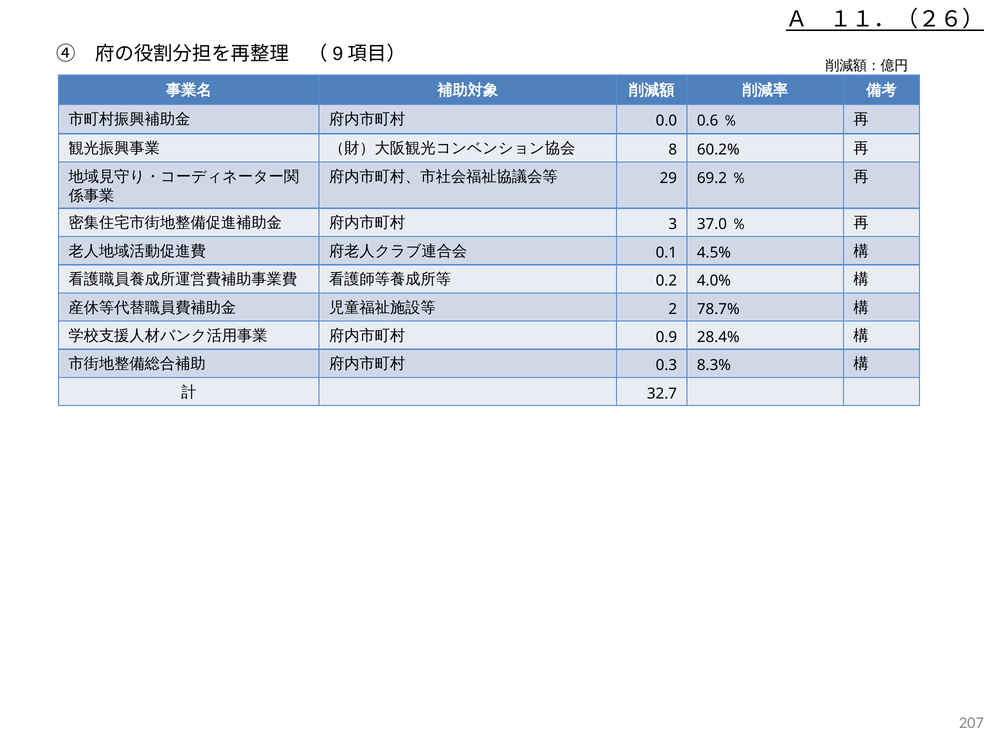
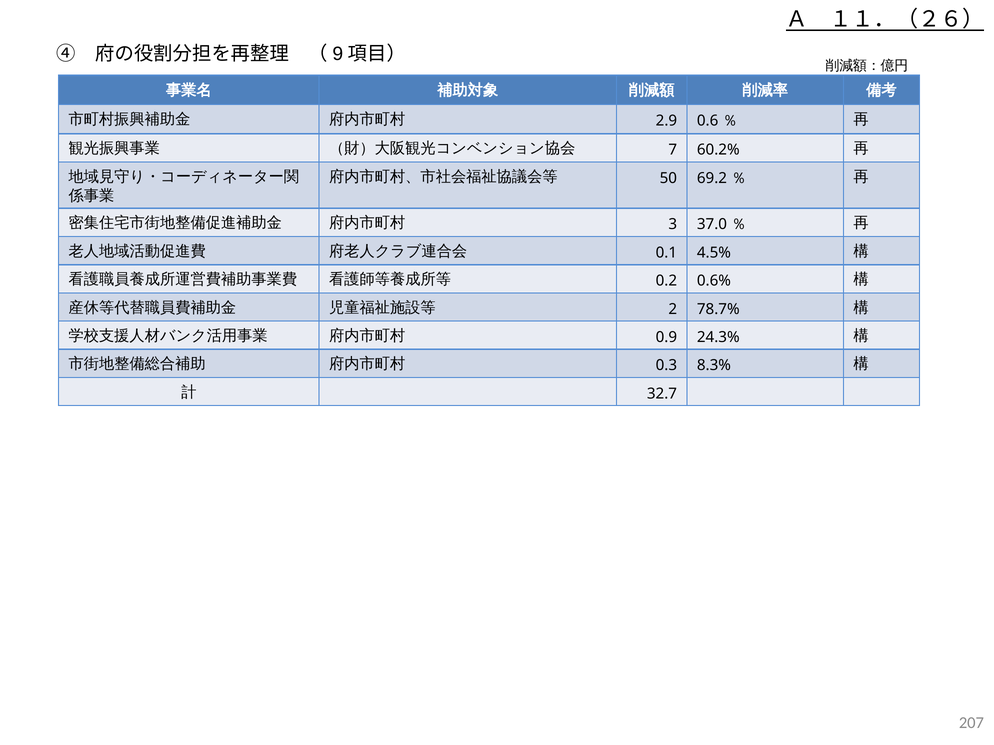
0.0: 0.0 -> 2.9 (666, 121)
8: 8 -> 7 (673, 150)
29: 29 -> 50 (668, 178)
4.0%: 4.0% -> 0.6% (714, 281)
28.4%: 28.4% -> 24.3% (718, 337)
